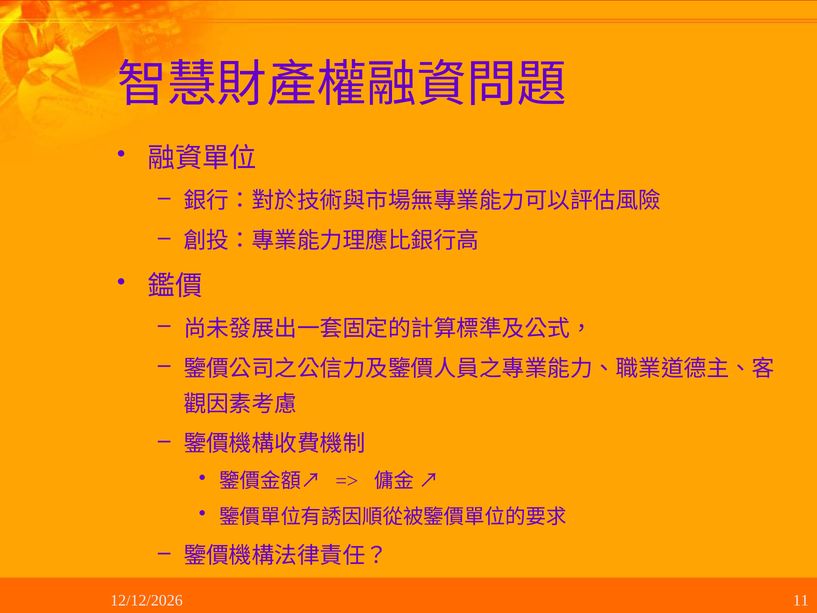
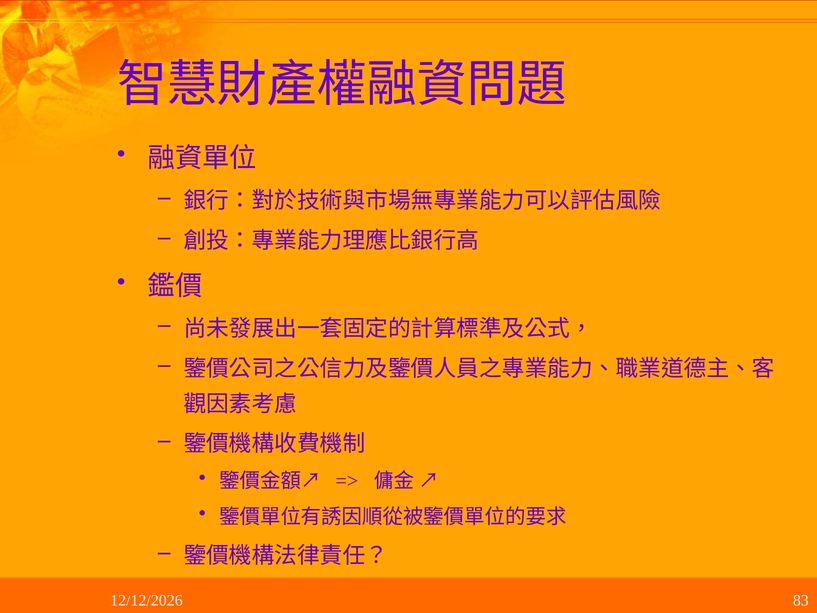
11: 11 -> 83 (801, 600)
